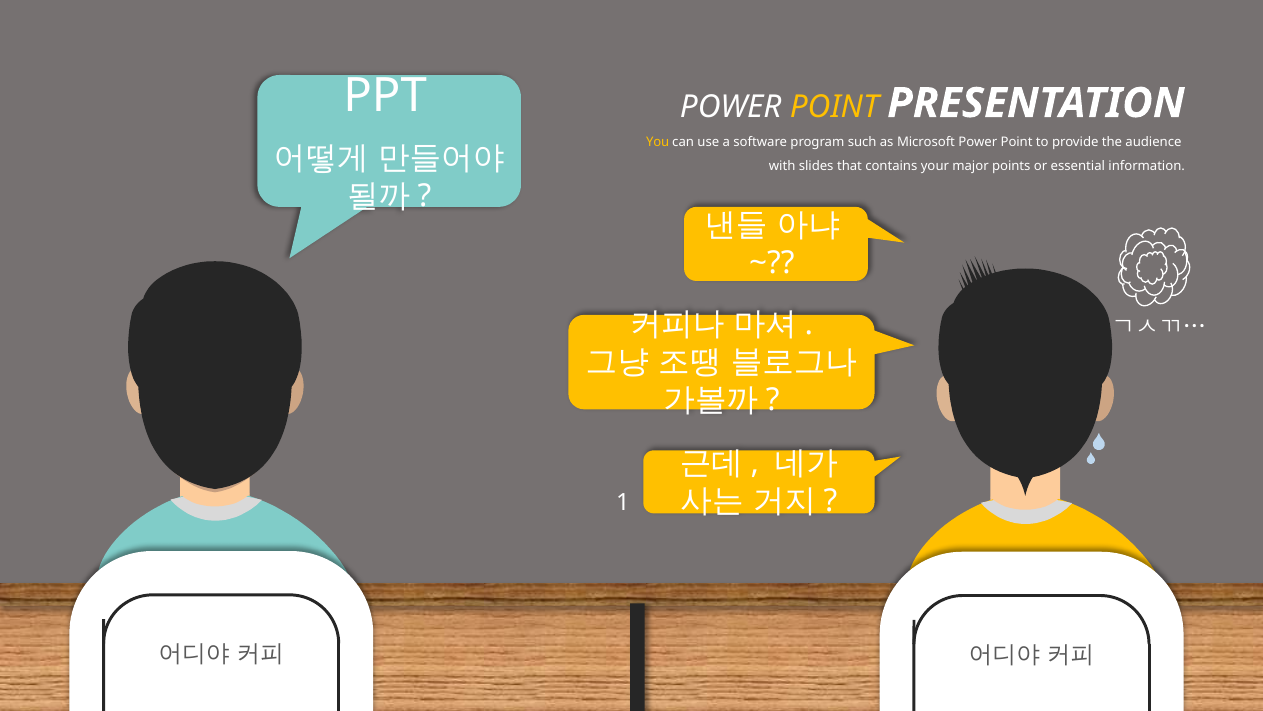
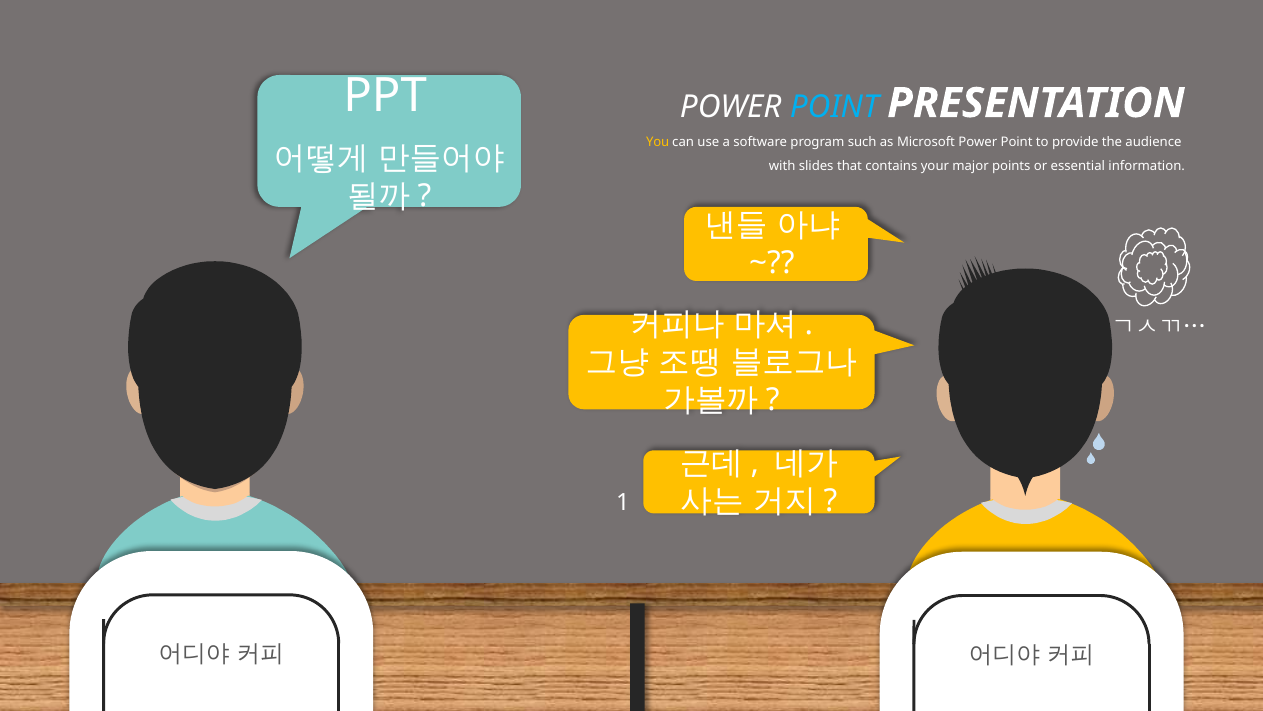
POINT colour: yellow -> light blue (834, 107)
